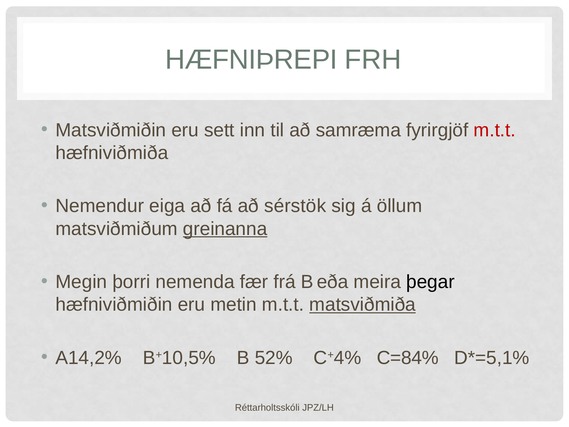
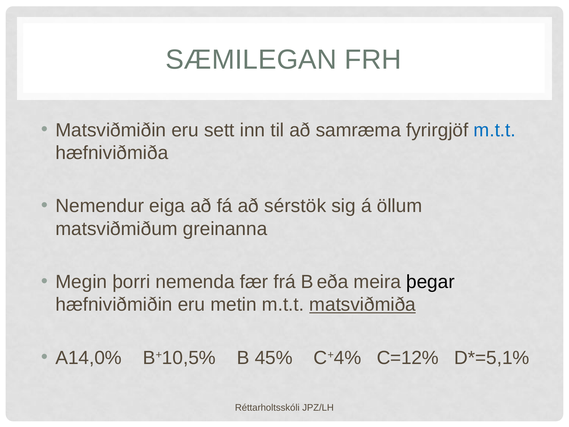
HÆFNIÞREPI: HÆFNIÞREPI -> SÆMILEGAN (251, 60)
m.t.t colour: red -> blue (495, 130)
greinanna underline: present -> none (225, 229)
A14,2%: A14,2% -> A14,0% (89, 358)
52%: 52% -> 45% (274, 358)
C=84%: C=84% -> C=12% (408, 358)
